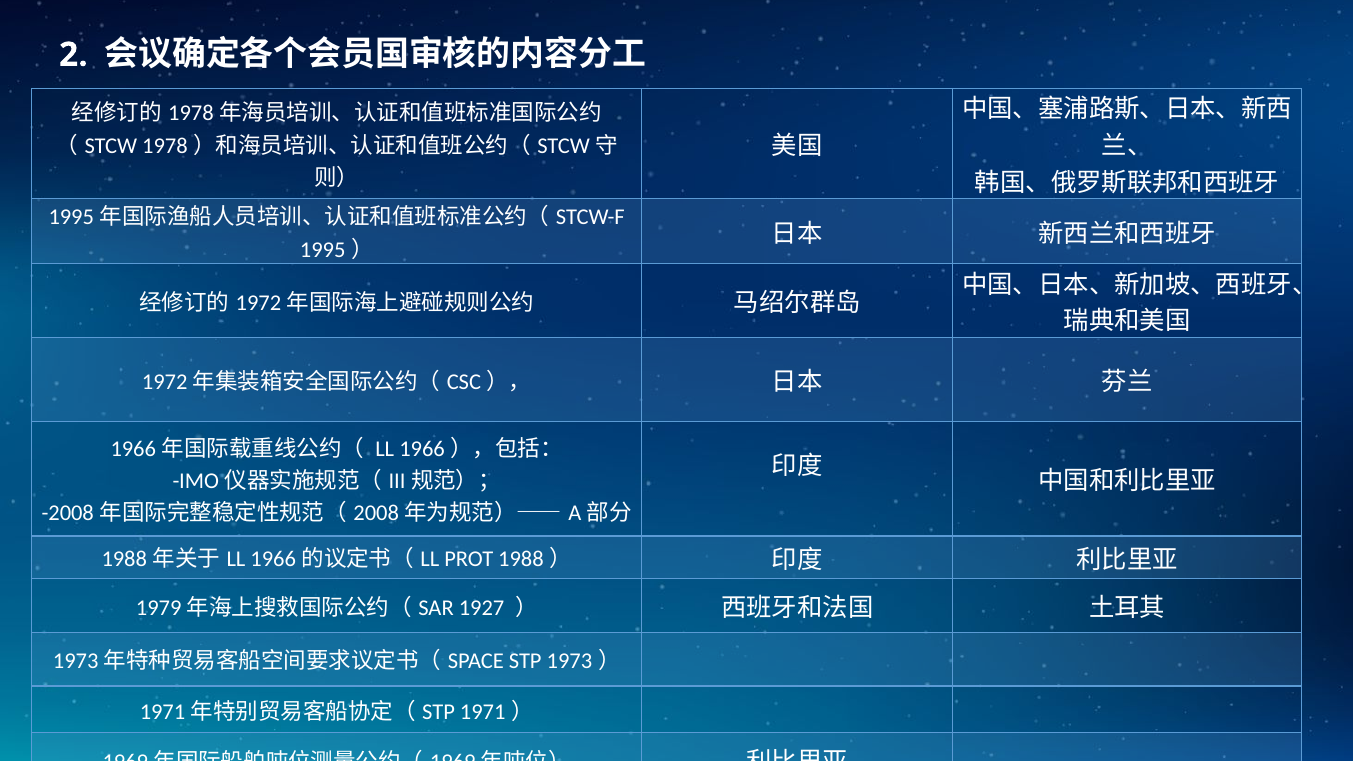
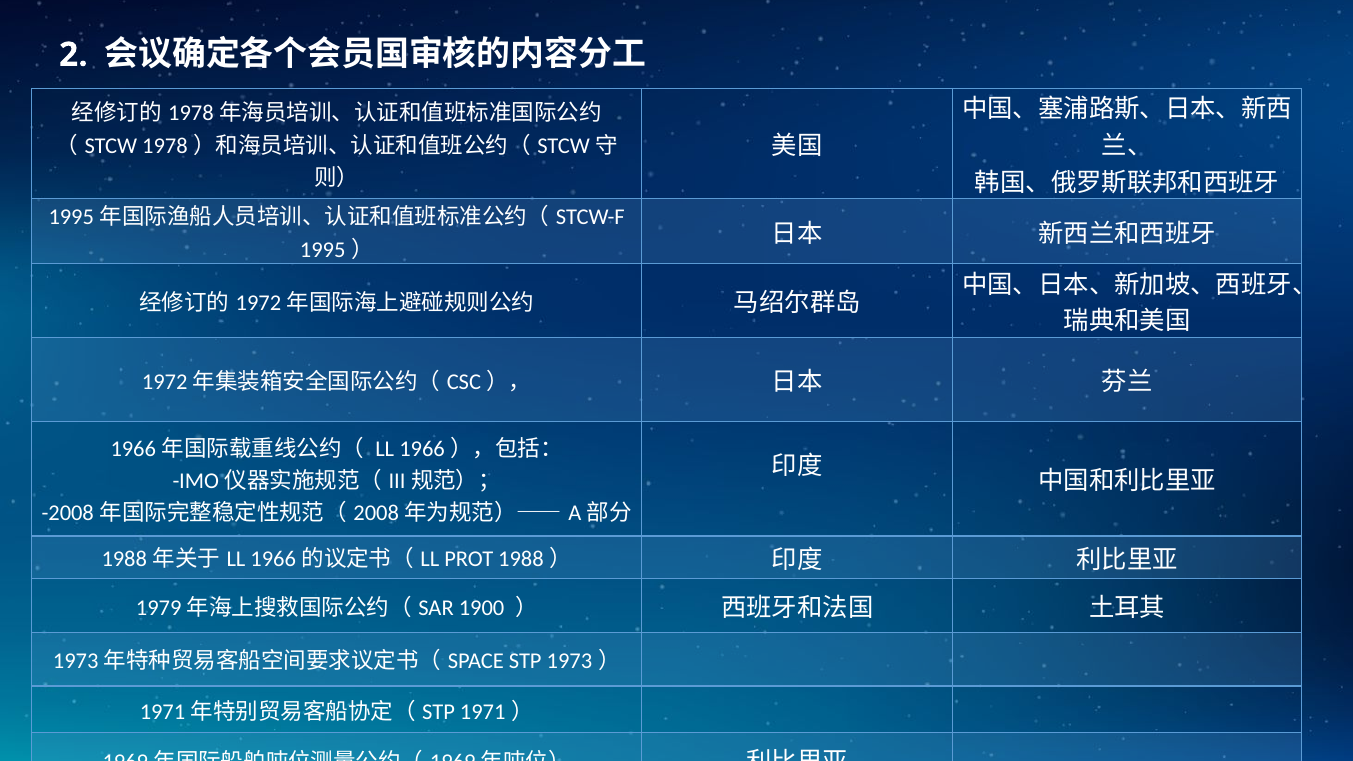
1927: 1927 -> 1900 (482, 608)
